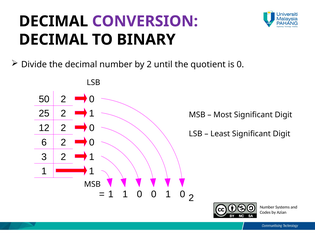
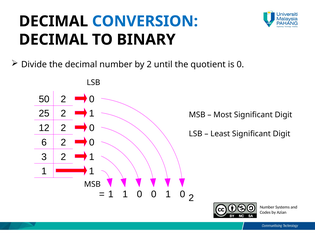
CONVERSION colour: purple -> blue (145, 21)
